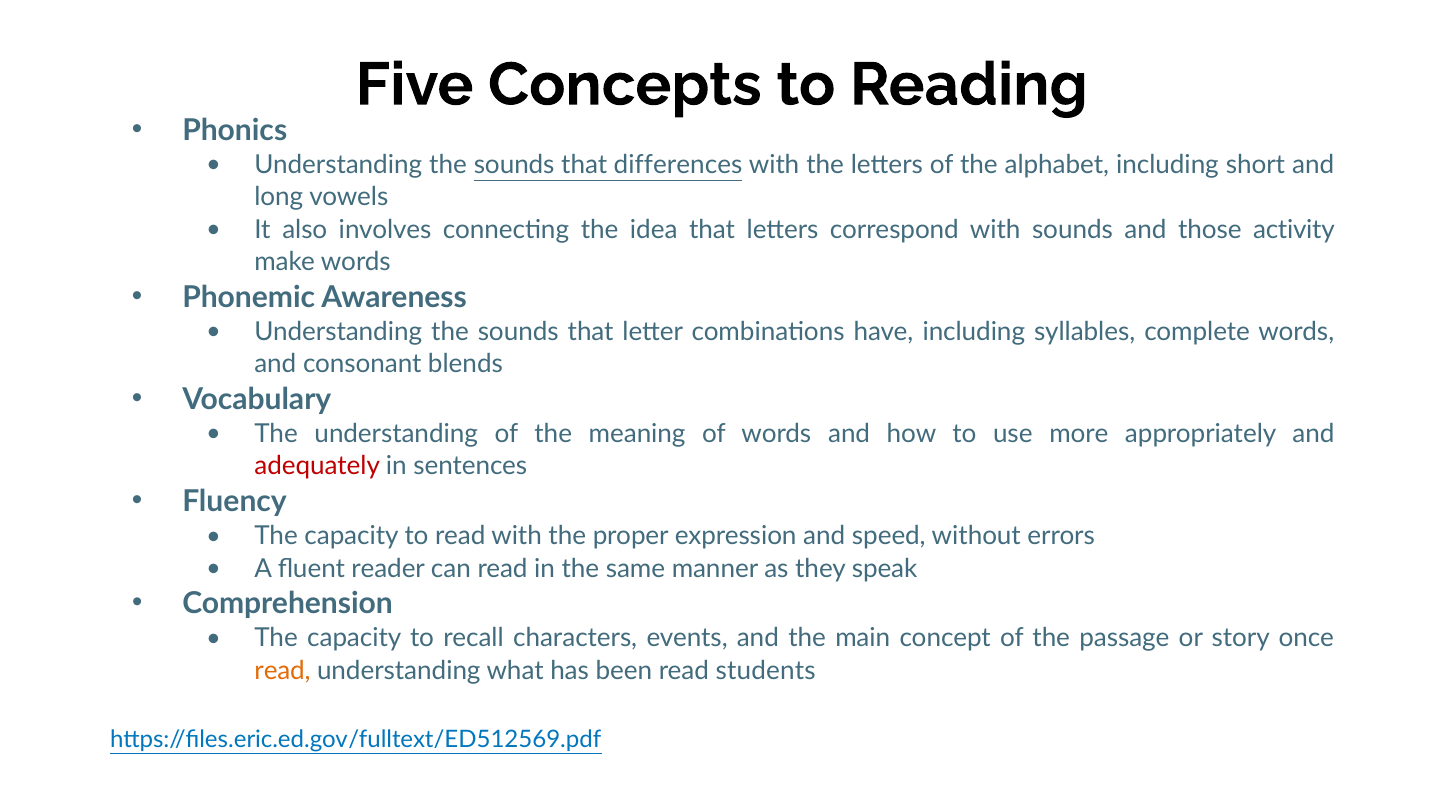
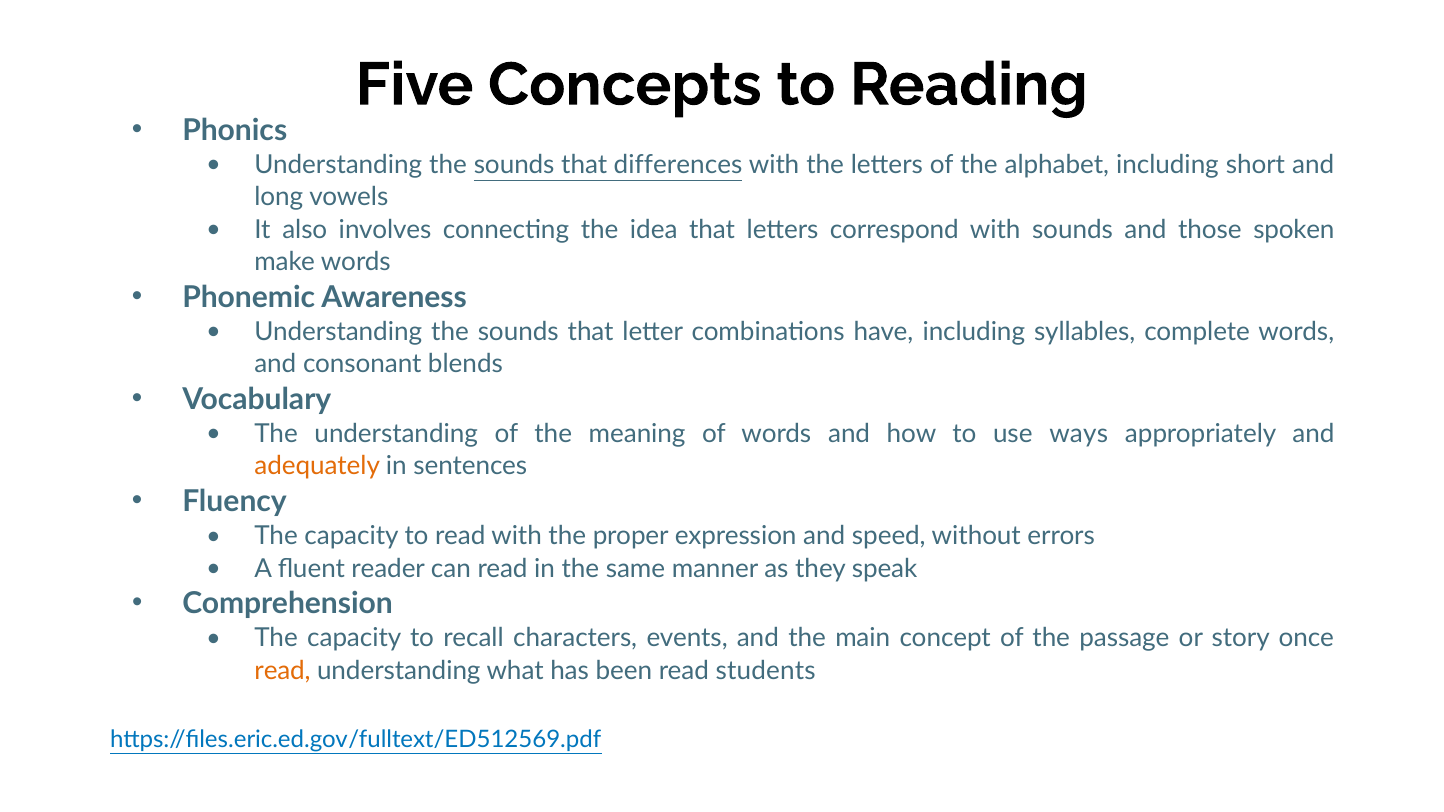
activity: activity -> spoken (1294, 230)
more: more -> ways (1079, 434)
adequately colour: red -> orange (317, 466)
